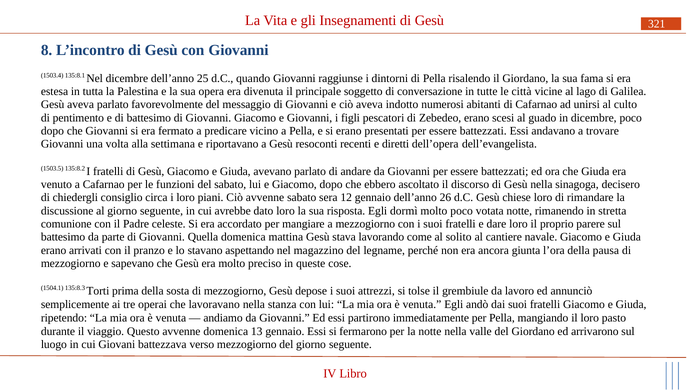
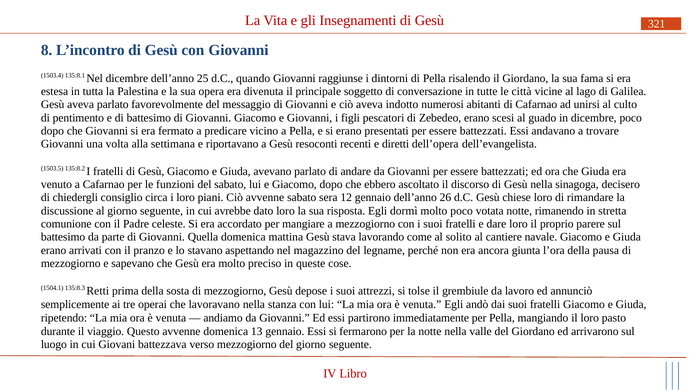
Torti: Torti -> Retti (98, 291)
